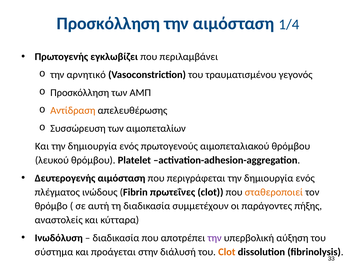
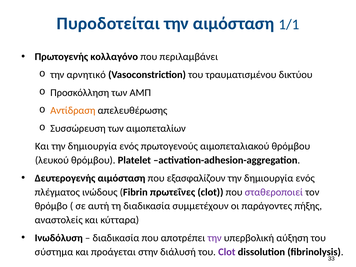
Προσκόλληση: Προσκόλληση -> Πυροδοτείται (108, 23)
1/4: 1/4 -> 1/1 (289, 24)
εγκλωβίζει: εγκλωβίζει -> κολλαγόνο (114, 57)
γεγονός: γεγονός -> δικτύου (296, 75)
περιγράφεται: περιγράφεται -> εξασφαλίζουν (196, 178)
σταθεροποιεί colour: orange -> purple (274, 192)
Clot colour: orange -> purple (227, 252)
